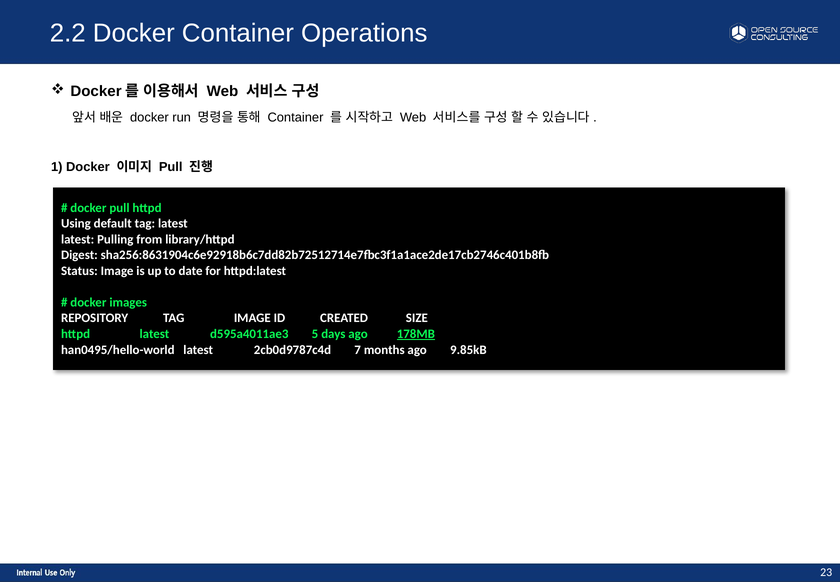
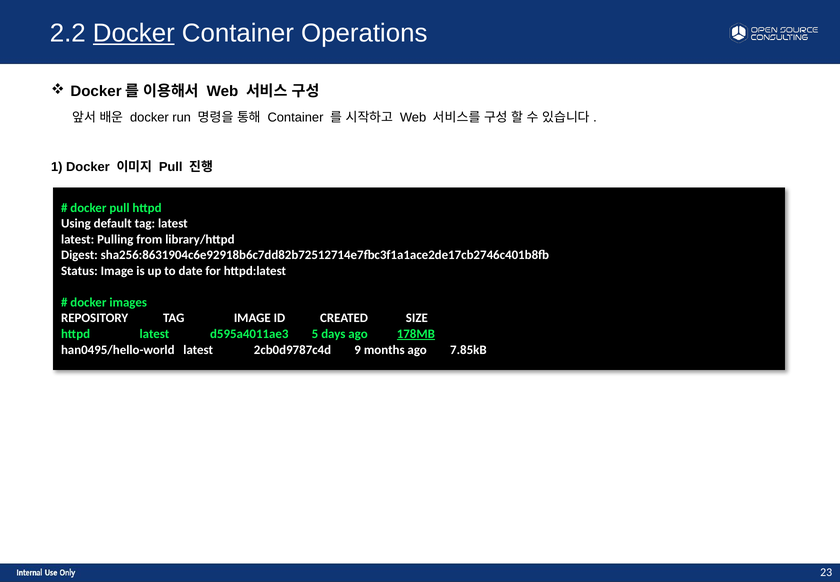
Docker underline: none -> present (134, 33)
7: 7 -> 9 (358, 349)
9.85kB: 9.85kB -> 7.85kB (468, 349)
